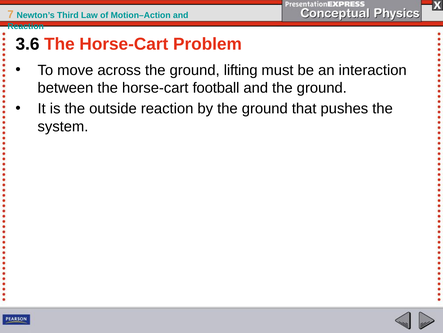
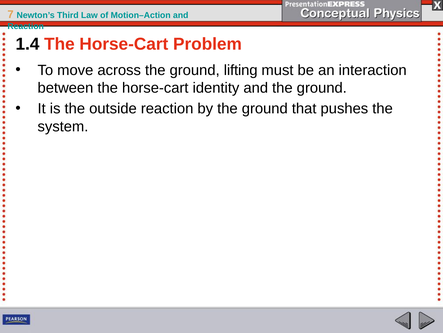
3.6: 3.6 -> 1.4 (28, 44)
football: football -> identity (216, 88)
